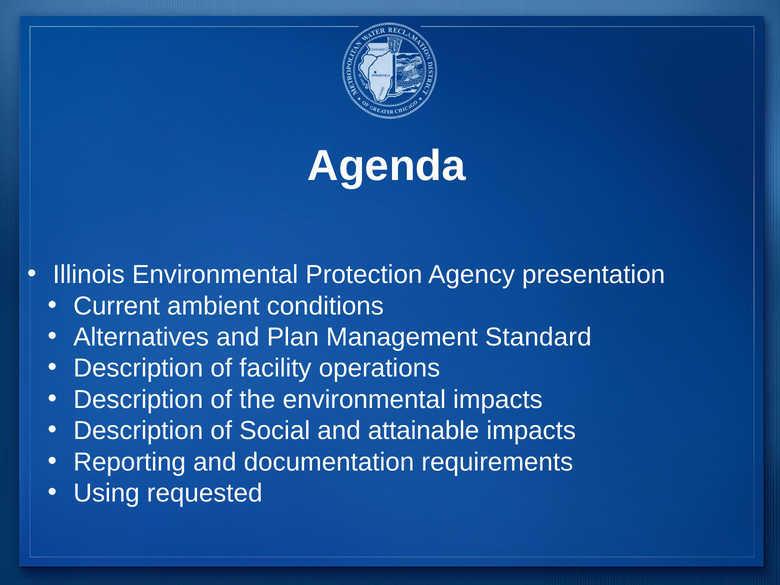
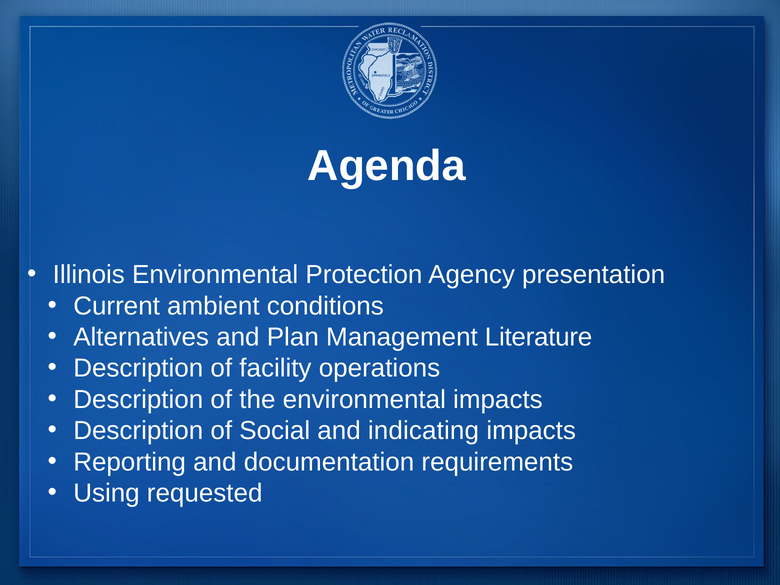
Standard: Standard -> Literature (539, 337)
attainable: attainable -> indicating (423, 431)
